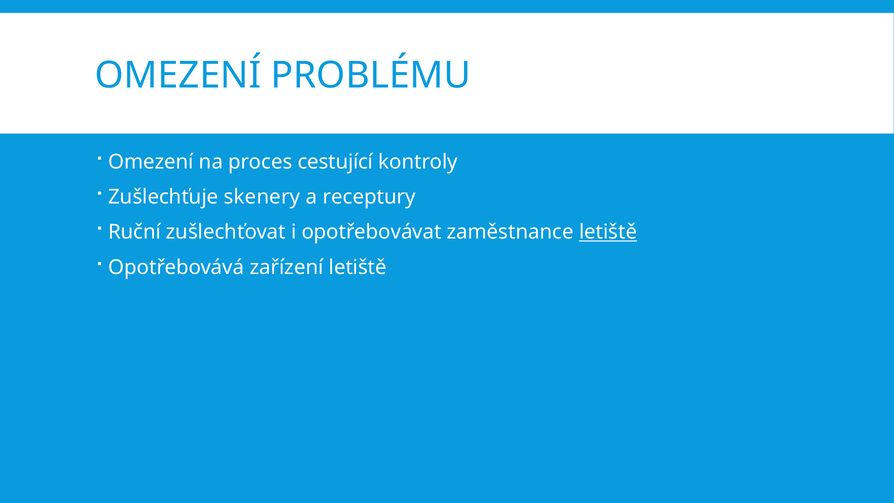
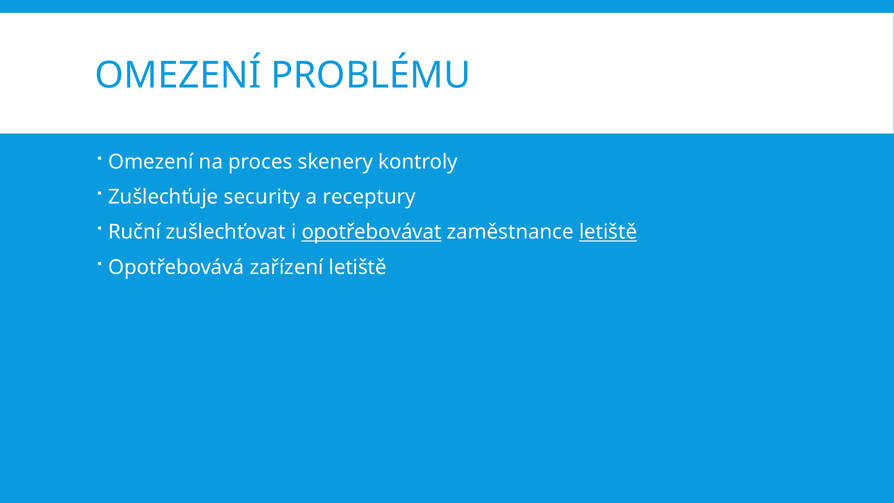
cestující: cestující -> skenery (335, 162)
skenery: skenery -> security (262, 197)
opotřebovávat underline: none -> present (372, 232)
